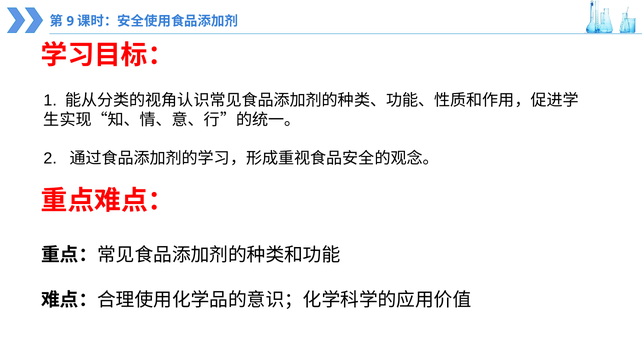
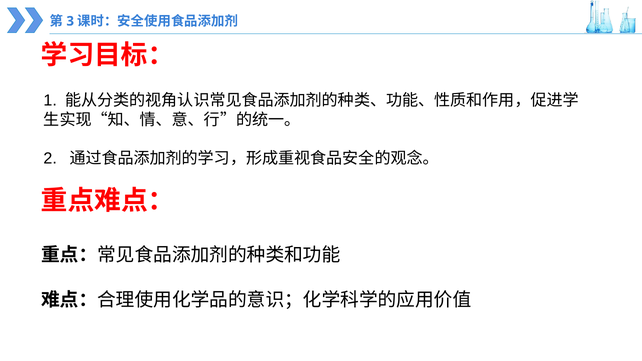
9: 9 -> 3 (70, 21)
